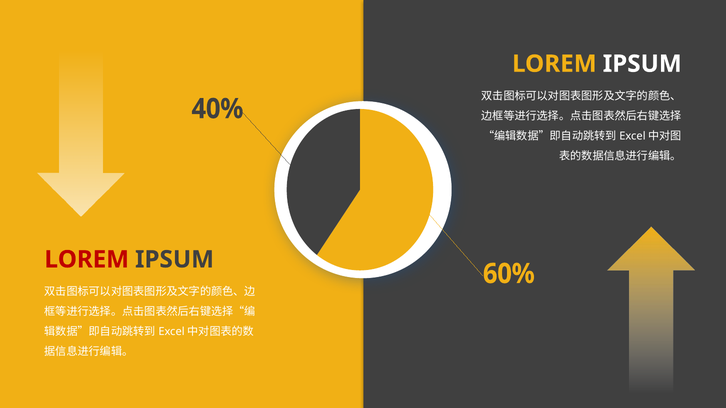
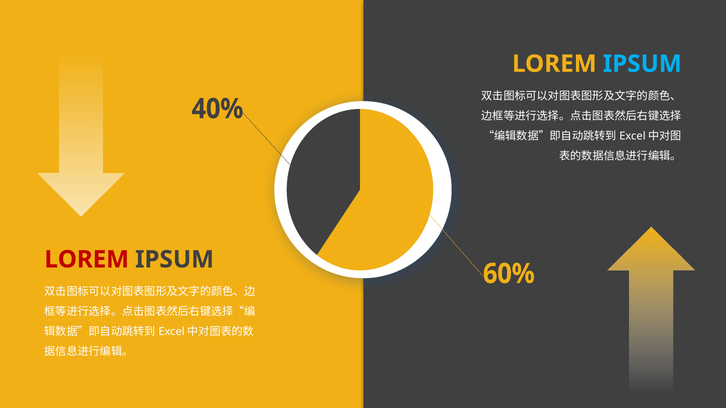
IPSUM colour: white -> light blue (642, 64)
